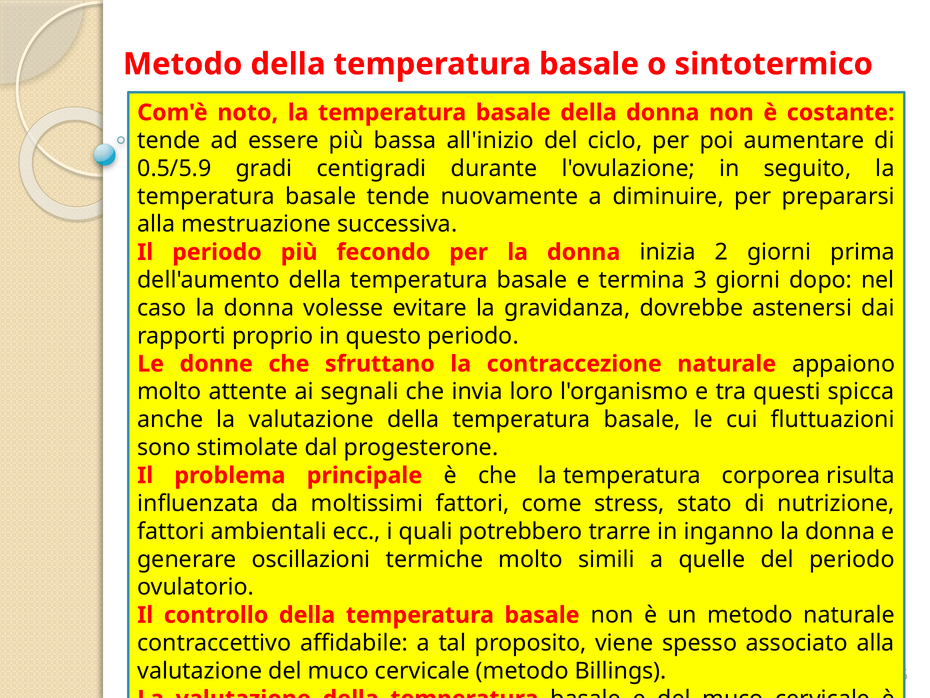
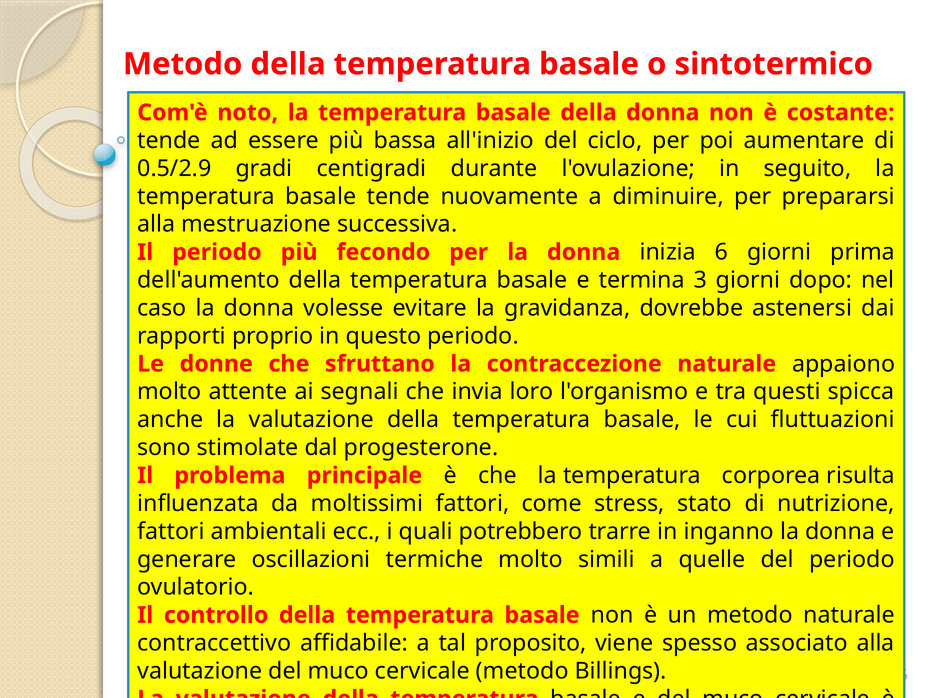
0.5/5.9: 0.5/5.9 -> 0.5/2.9 (174, 168)
2: 2 -> 6 (722, 252)
